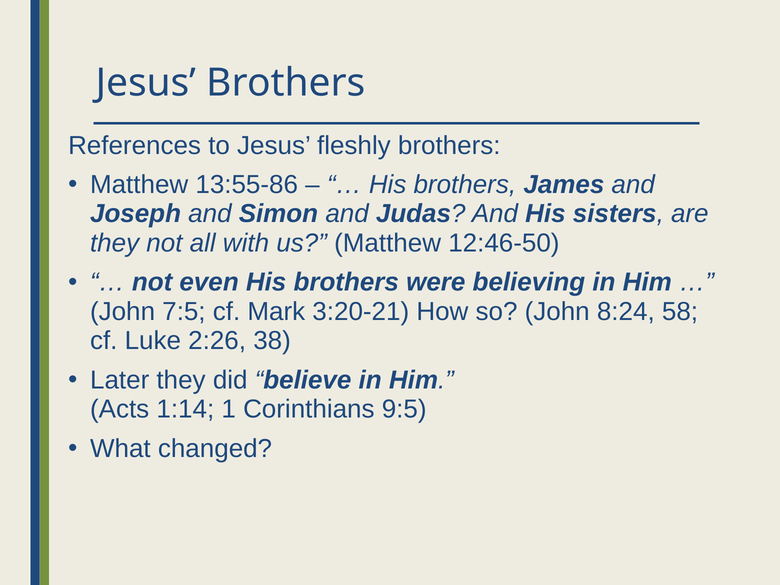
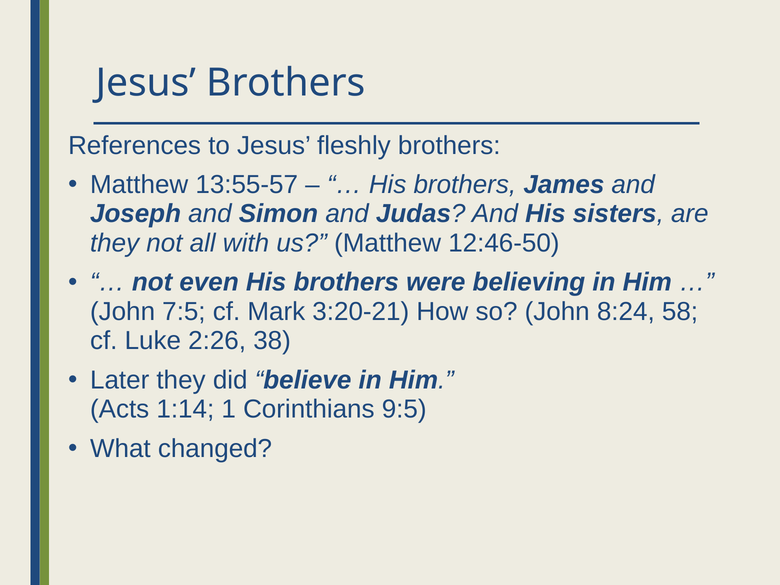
13:55-86: 13:55-86 -> 13:55-57 (247, 185)
